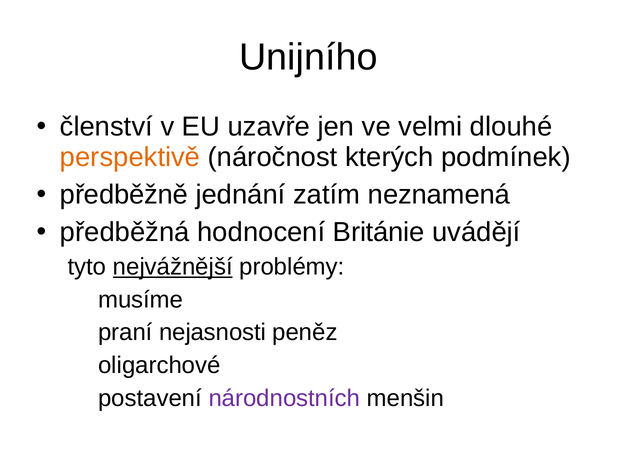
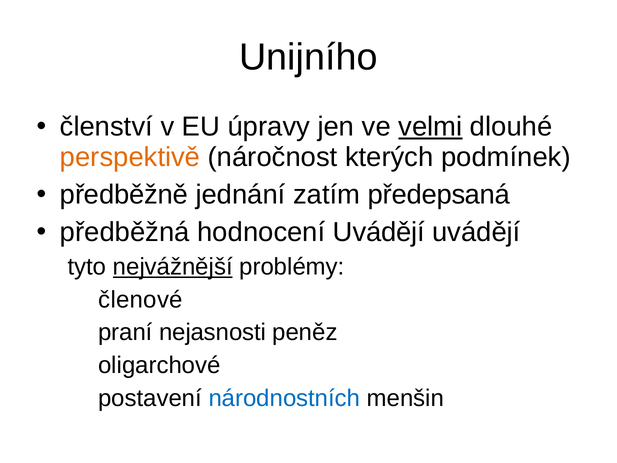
uzavře: uzavře -> úpravy (269, 127)
velmi underline: none -> present (430, 127)
neznamená: neznamená -> předepsaná (439, 195)
hodnocení Británie: Británie -> Uvádějí (379, 232)
musíme: musíme -> členové (141, 300)
národnostních colour: purple -> blue (284, 398)
